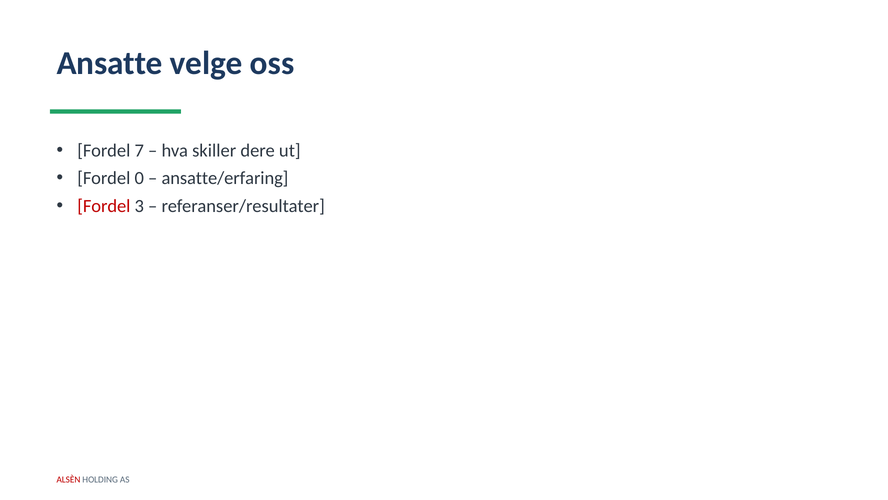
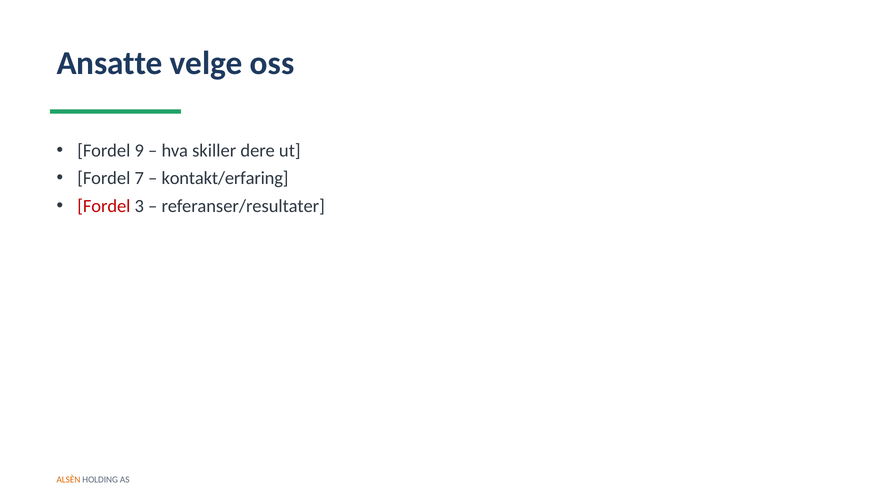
7: 7 -> 9 (139, 150)
0: 0 -> 7 (139, 178)
ansatte/erfaring: ansatte/erfaring -> kontakt/erfaring (225, 178)
ALSÈN colour: red -> orange (68, 479)
